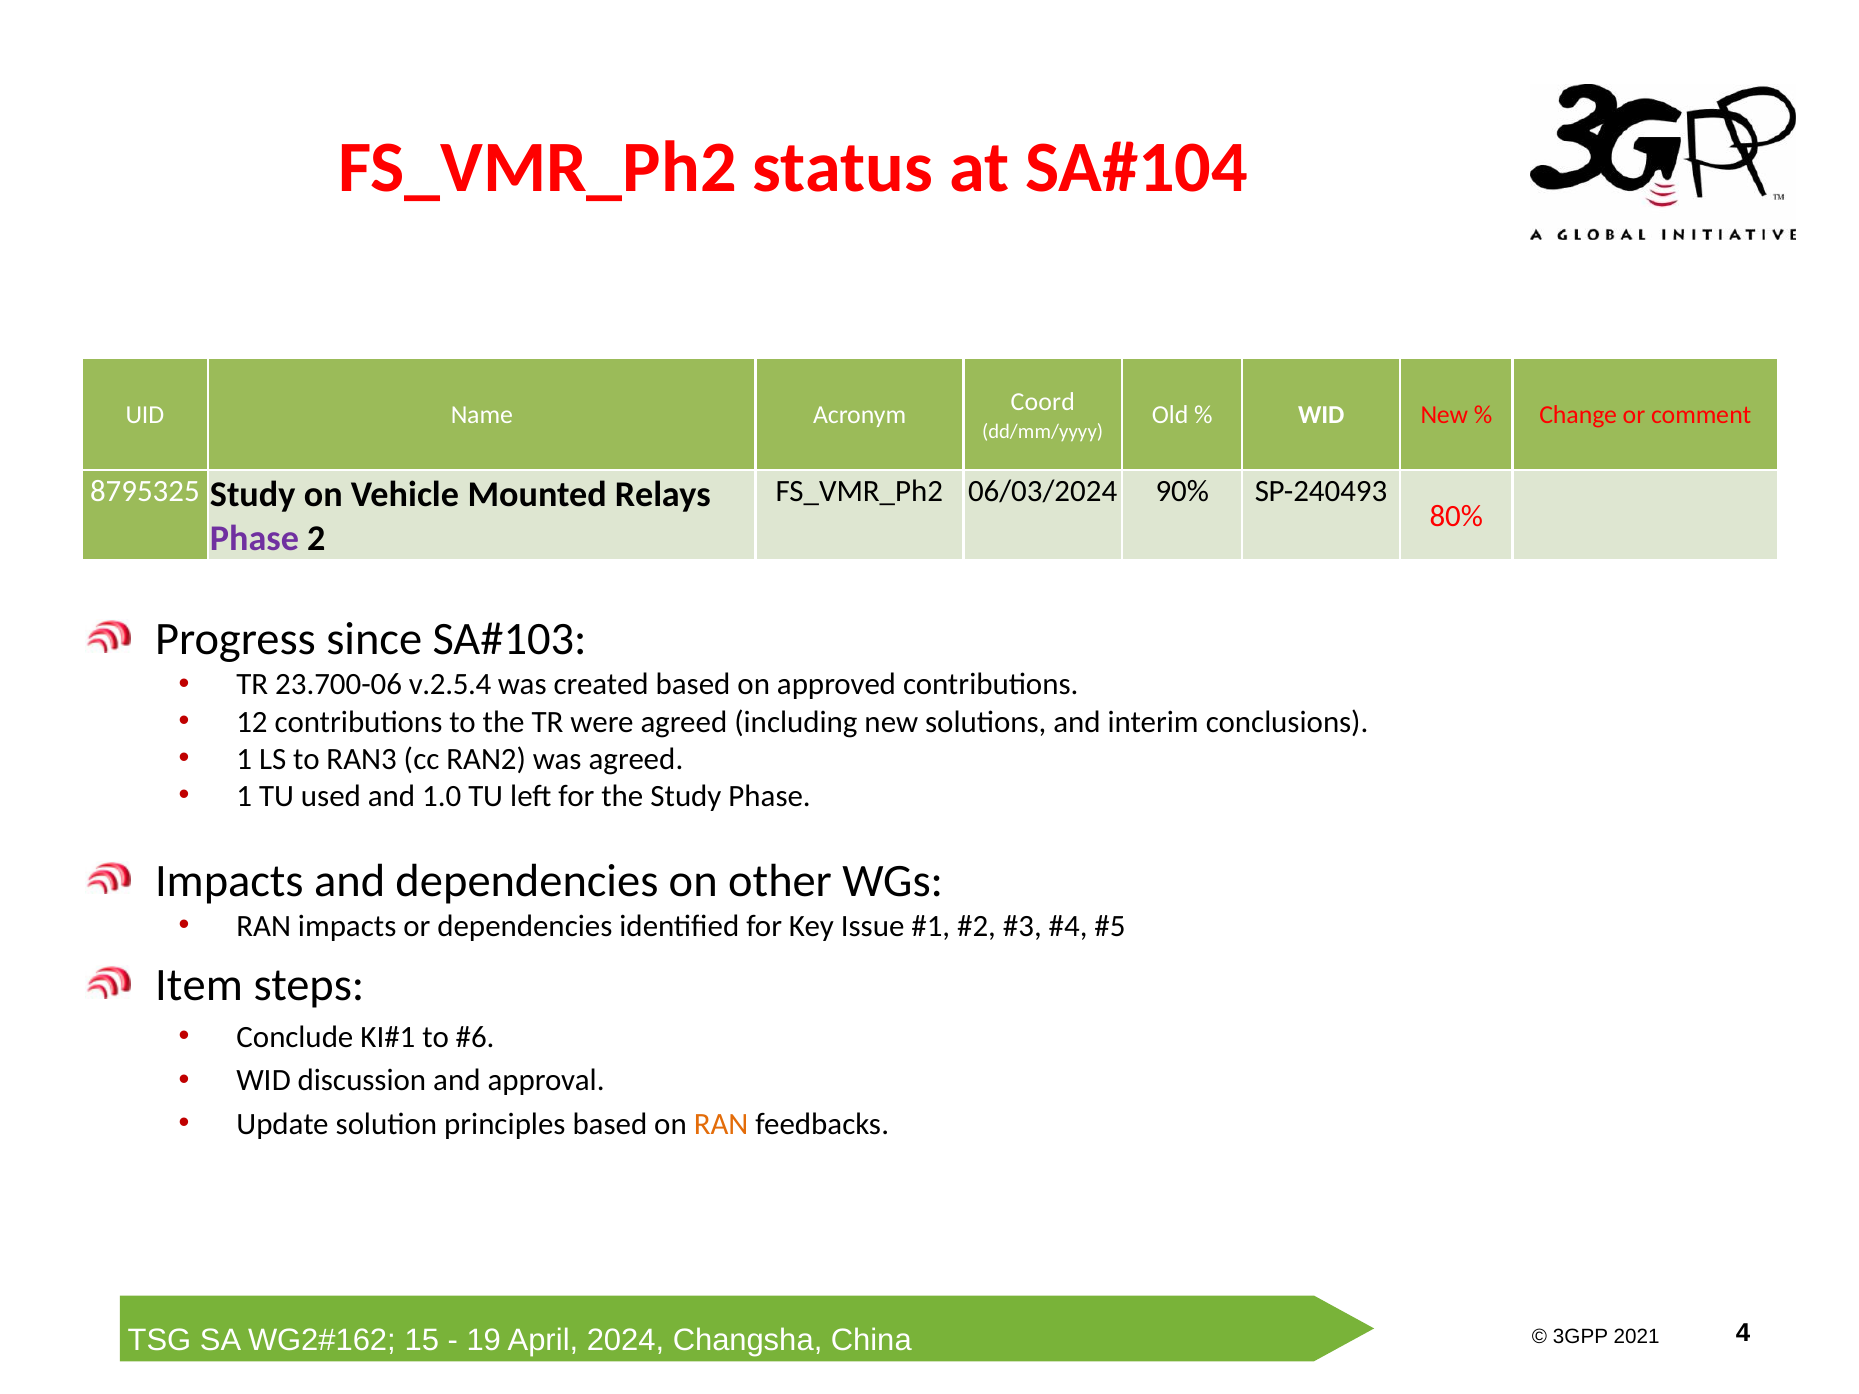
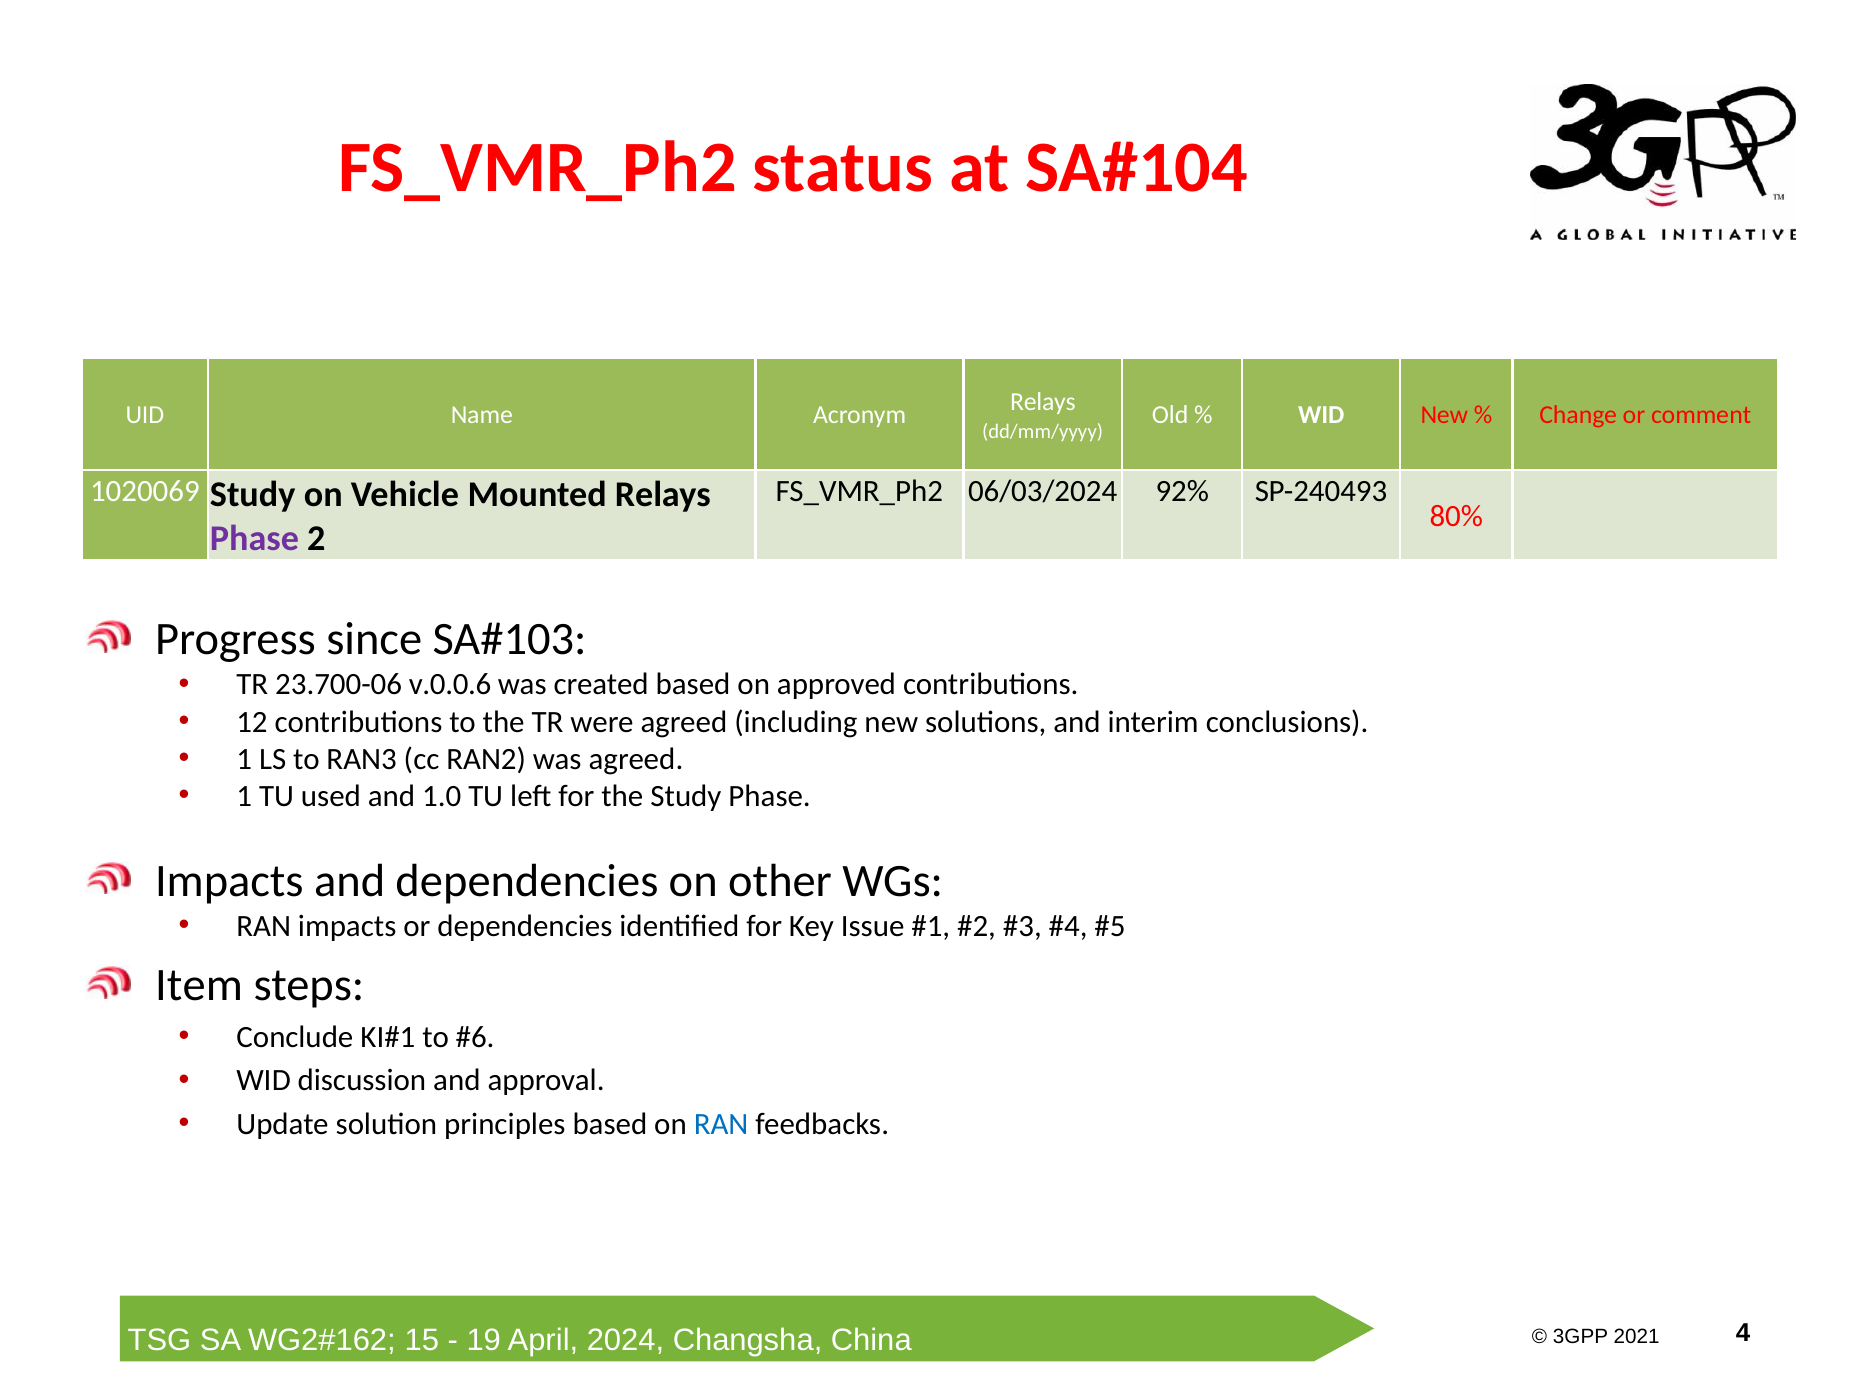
Coord: Coord -> Relays (1043, 402)
8795325: 8795325 -> 1020069 (145, 491)
90%: 90% -> 92% (1182, 491)
v.2.5.4: v.2.5.4 -> v.0.0.6 (450, 685)
RAN colour: orange -> blue (721, 1124)
